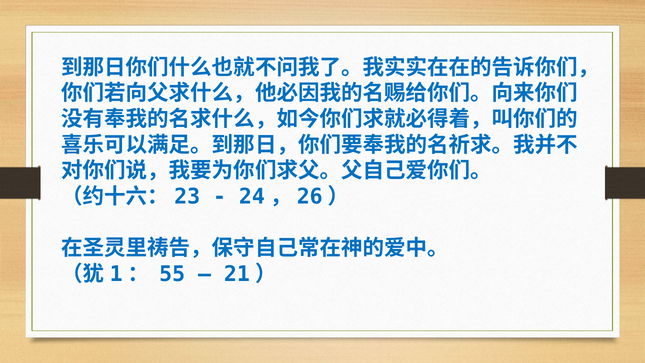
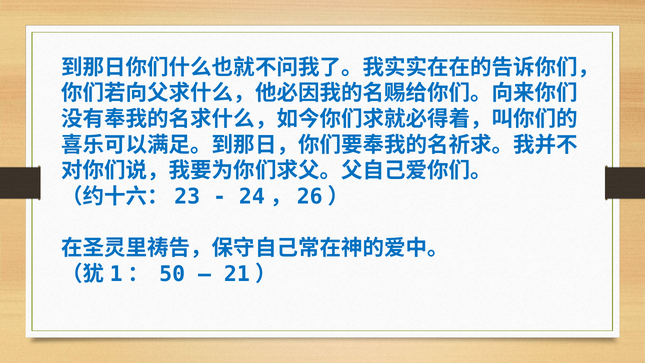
55: 55 -> 50 (172, 274)
